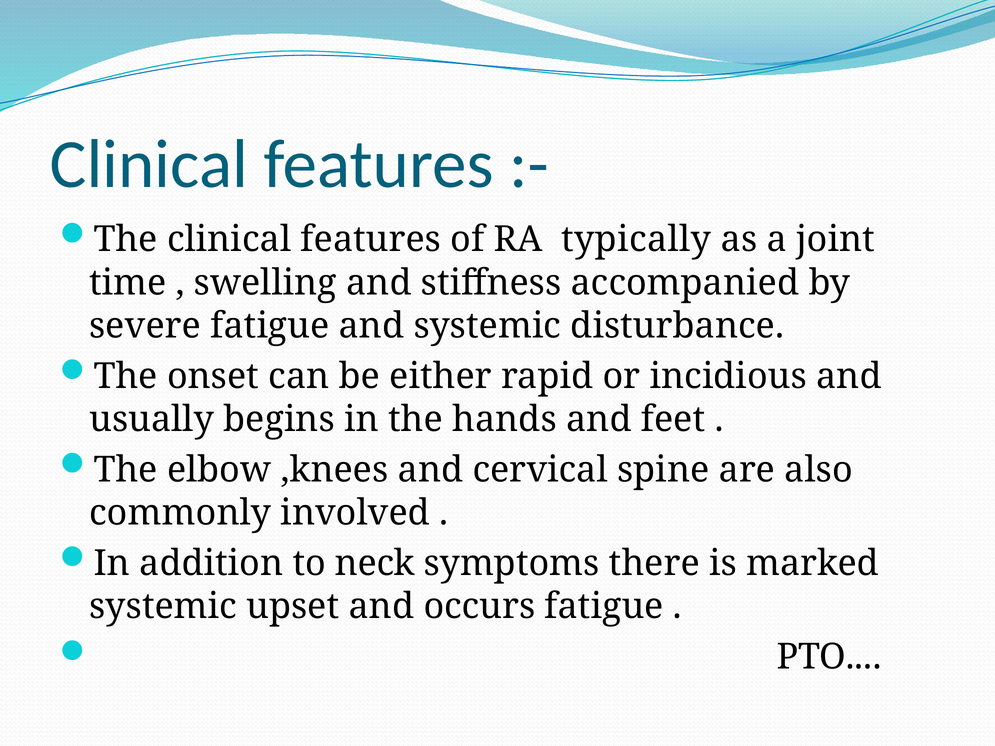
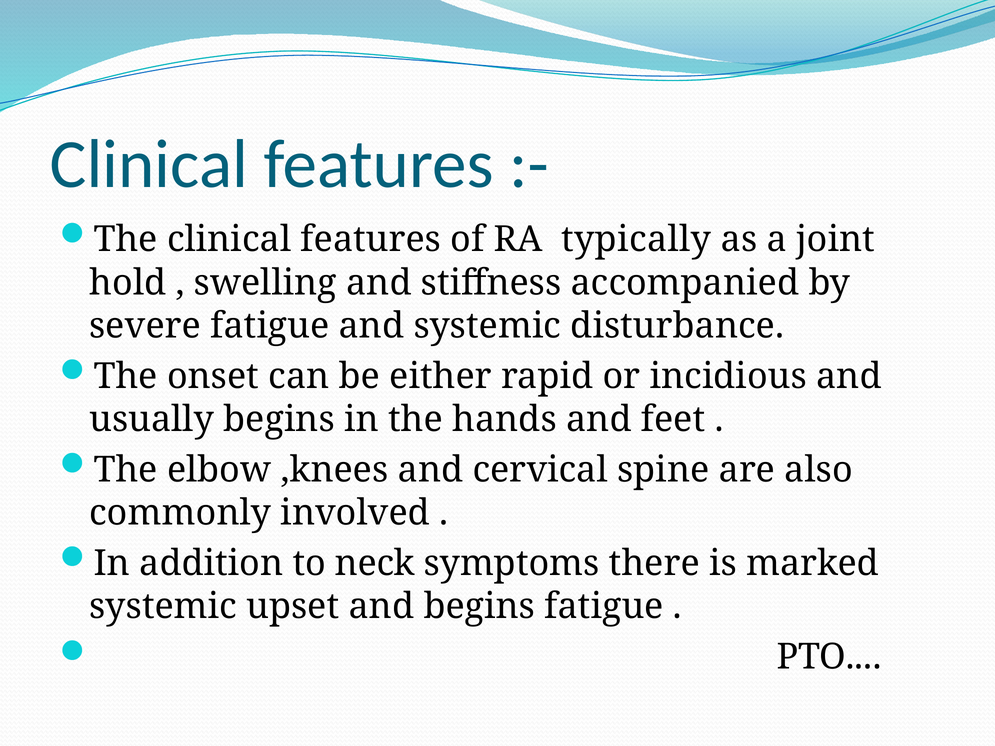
time: time -> hold (128, 283)
and occurs: occurs -> begins (479, 607)
